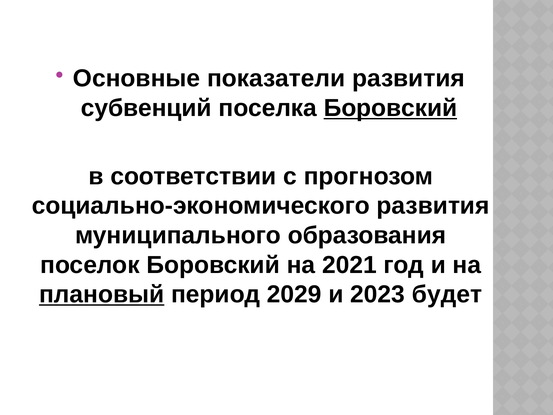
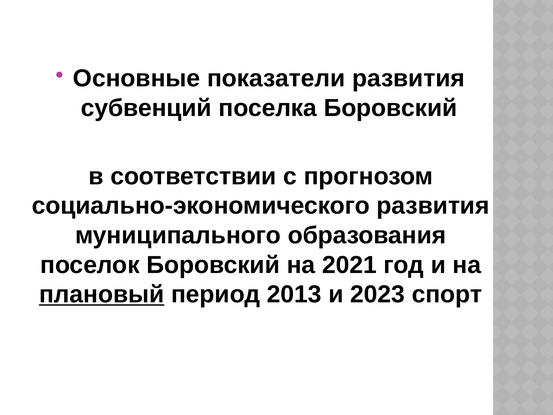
Боровский underline: present -> none (390, 108)
2029: 2029 -> 2013 (294, 294)
будет: будет -> спорт (447, 294)
